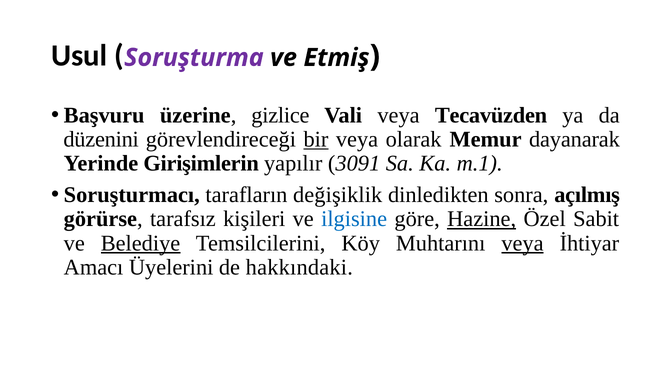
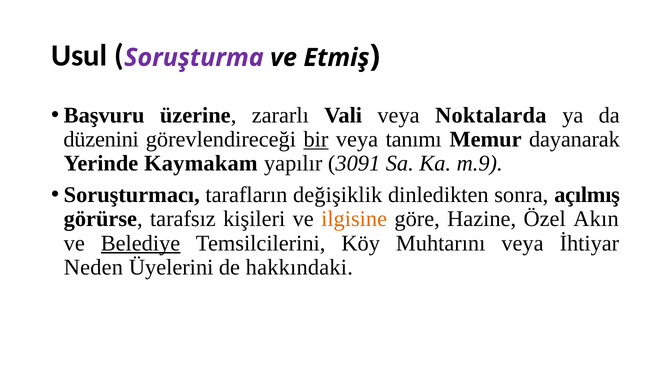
gizlice: gizlice -> zararlı (280, 115)
Tecavüzden: Tecavüzden -> Noktalarda (491, 115)
olarak: olarak -> tanımı (414, 139)
Girişimlerin: Girişimlerin -> Kaymakam (201, 163)
m.1: m.1 -> m.9 (480, 163)
ilgisine colour: blue -> orange (354, 219)
Hazine underline: present -> none (482, 219)
Sabit: Sabit -> Akın (596, 219)
veya underline: present -> none (522, 243)
Amacı: Amacı -> Neden (93, 267)
